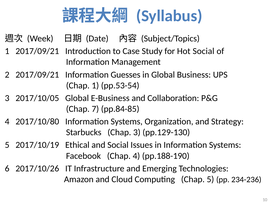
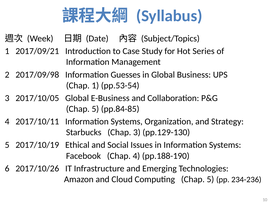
Hot Social: Social -> Series (204, 51)
2 2017/09/21: 2017/09/21 -> 2017/09/98 (37, 75)
7: 7 -> 5 (95, 109)
2017/10/80: 2017/10/80 -> 2017/10/11 (37, 122)
